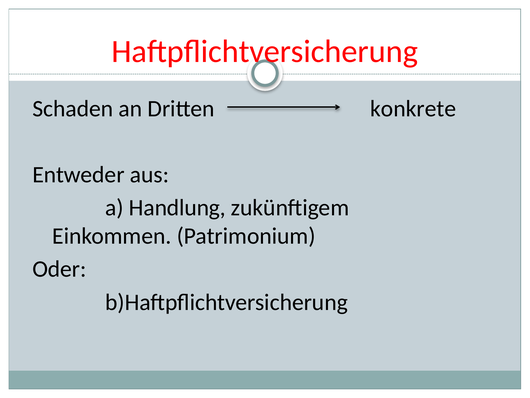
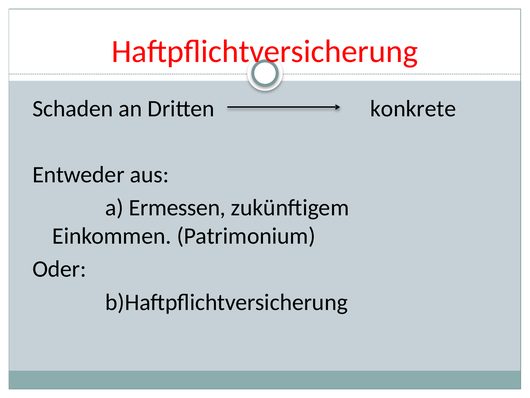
Handlung: Handlung -> Ermessen (177, 208)
